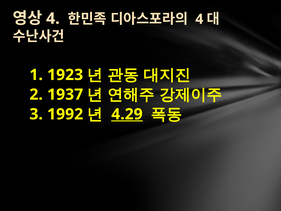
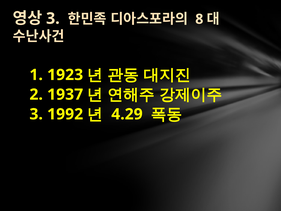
4: 4 -> 3 (53, 18)
4: 4 -> 8 (199, 19)
4.29 underline: present -> none (127, 114)
